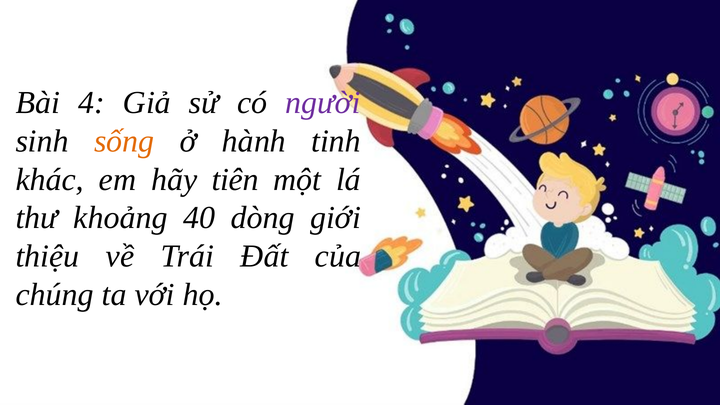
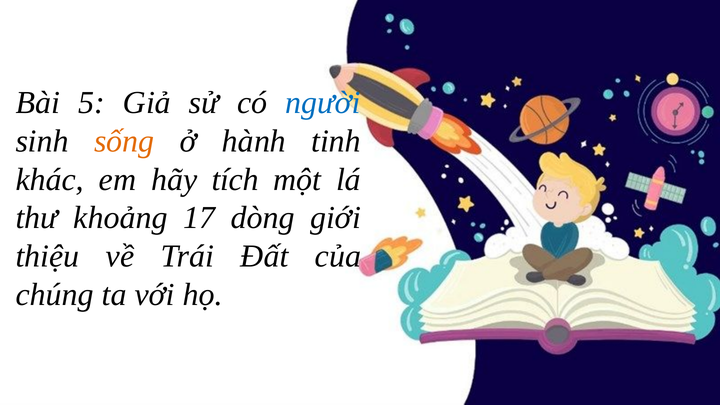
4: 4 -> 5 (91, 103)
người colour: purple -> blue (323, 103)
tiên: tiên -> tích (235, 180)
40: 40 -> 17 (199, 218)
